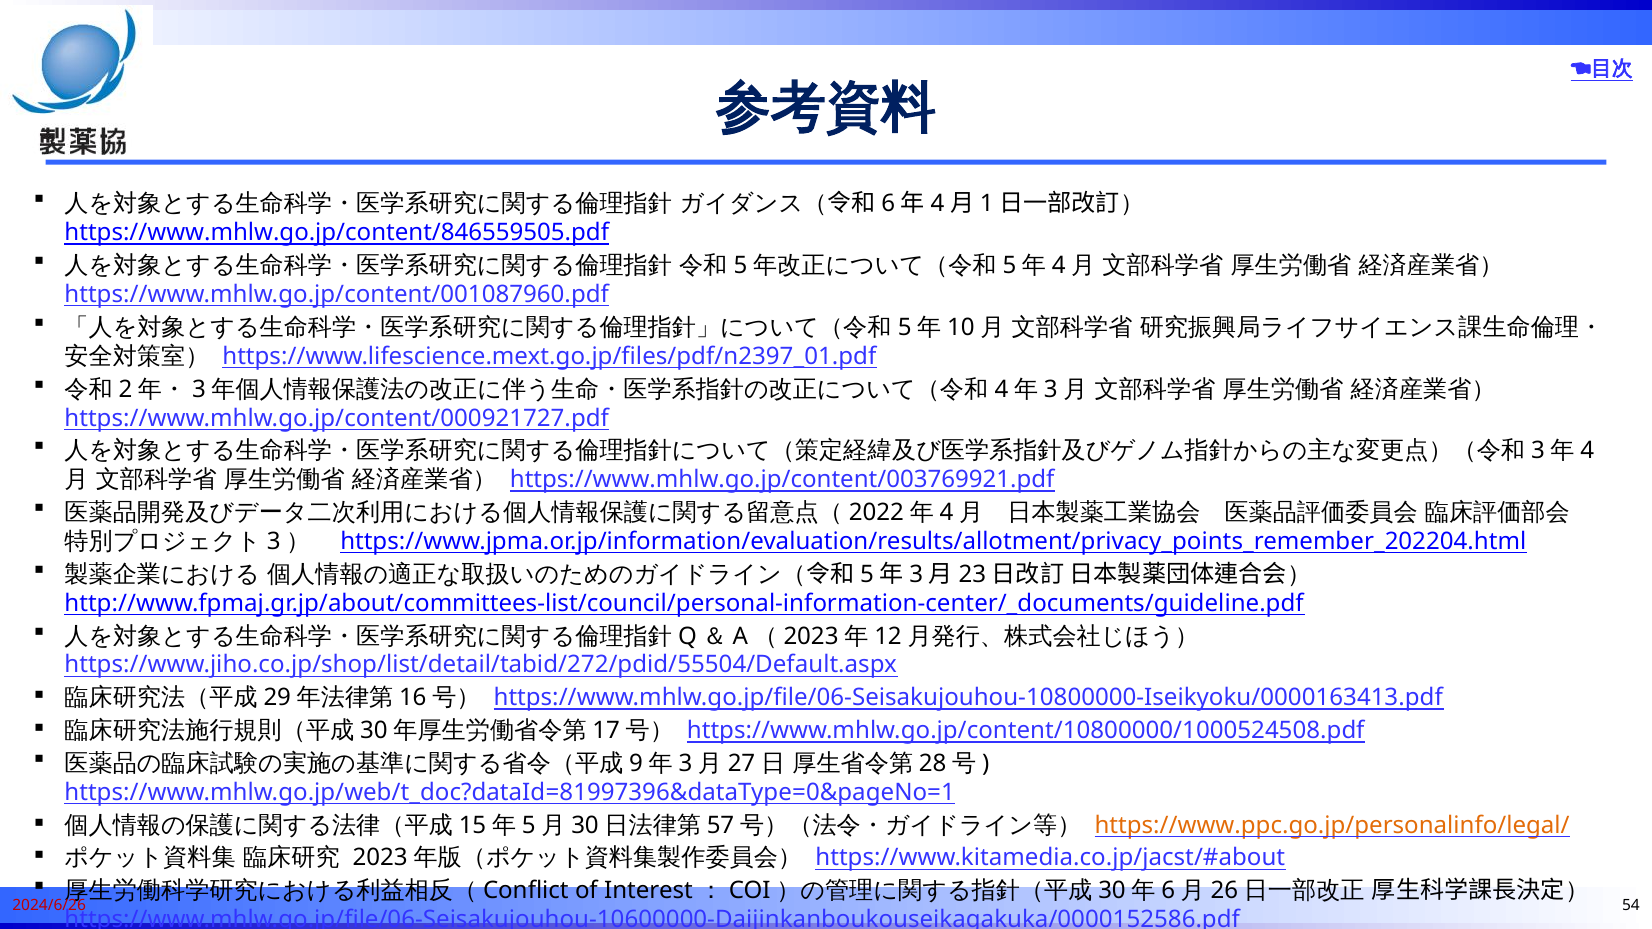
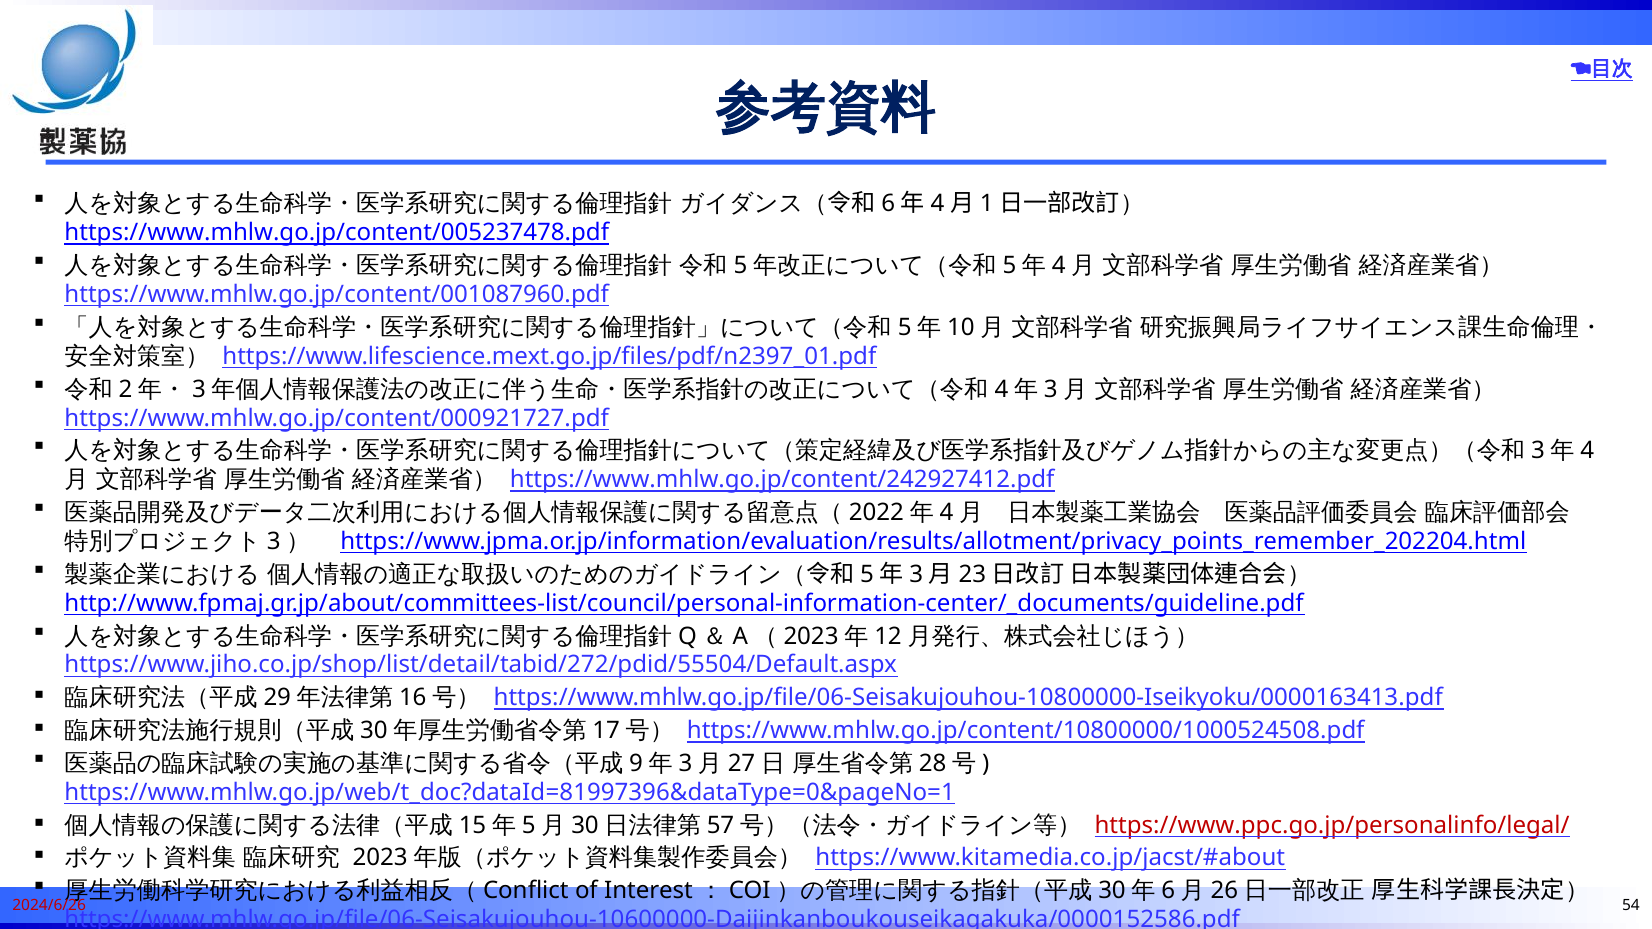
https://www.mhlw.go.jp/content/846559505.pdf: https://www.mhlw.go.jp/content/846559505.pdf -> https://www.mhlw.go.jp/content/005237478.pdf (337, 233)
https://www.mhlw.go.jp/content/003769921.pdf: https://www.mhlw.go.jp/content/003769921.pdf -> https://www.mhlw.go.jp/content/242927412.pdf (782, 480)
https://www.ppc.go.jp/personalinfo/legal/ colour: orange -> red (1332, 825)
